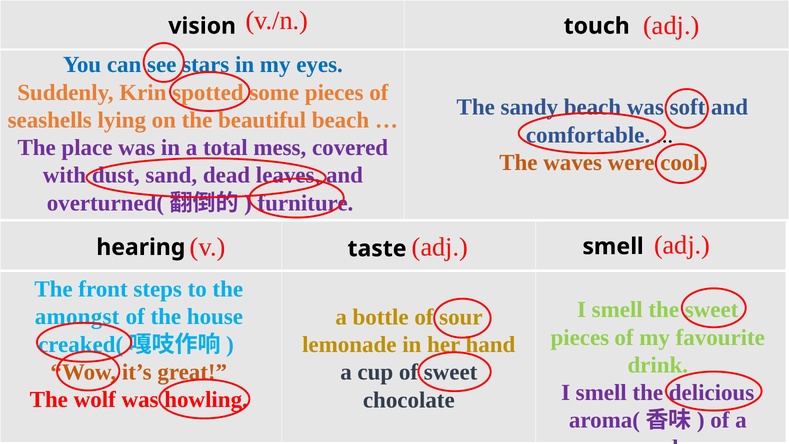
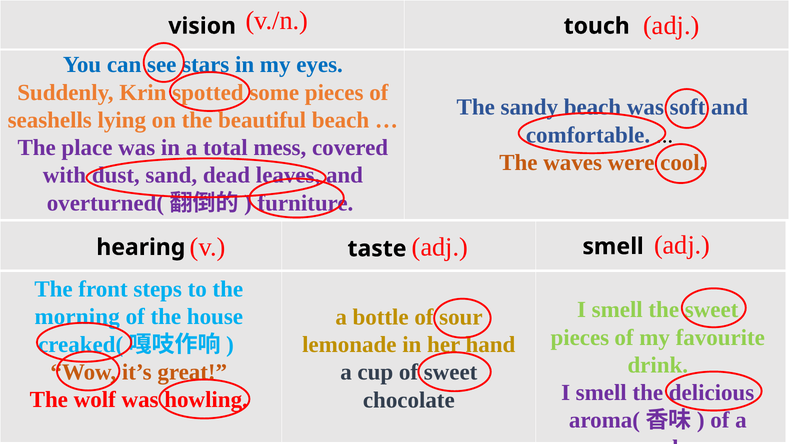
amongst: amongst -> morning (77, 317)
